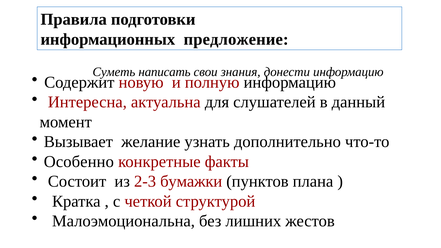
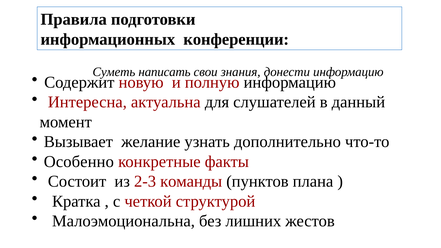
предложение: предложение -> конференции (236, 39)
бумажки: бумажки -> команды (191, 182)
